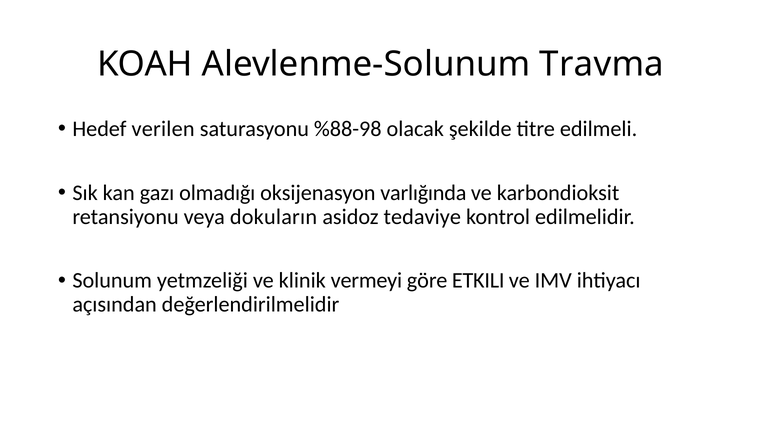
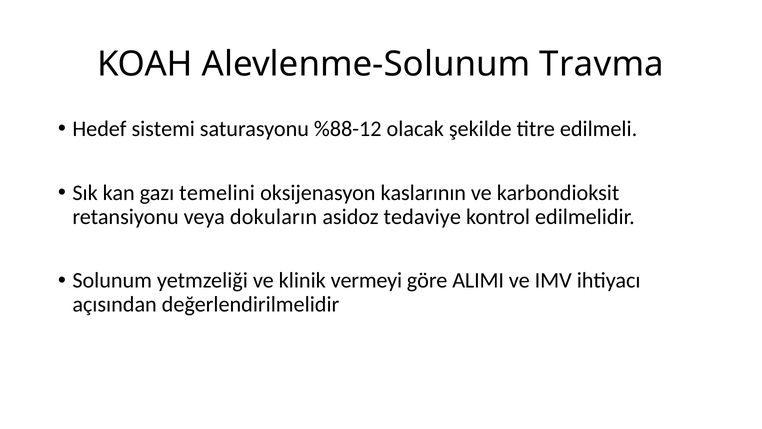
verilen: verilen -> sistemi (163, 129)
%88-98: %88-98 -> %88-12 (348, 129)
olmadığı: olmadığı -> temelini (217, 193)
varlığında: varlığında -> kaslarının (423, 193)
ETKILI: ETKILI -> ALIMI (478, 280)
